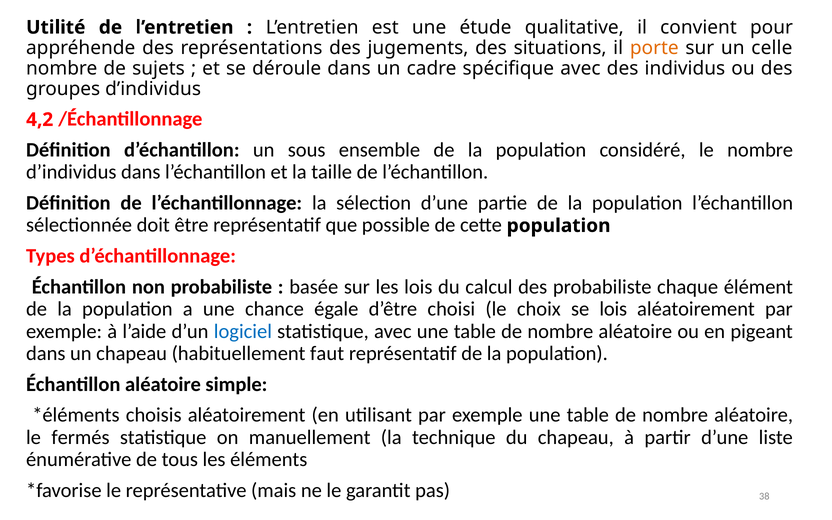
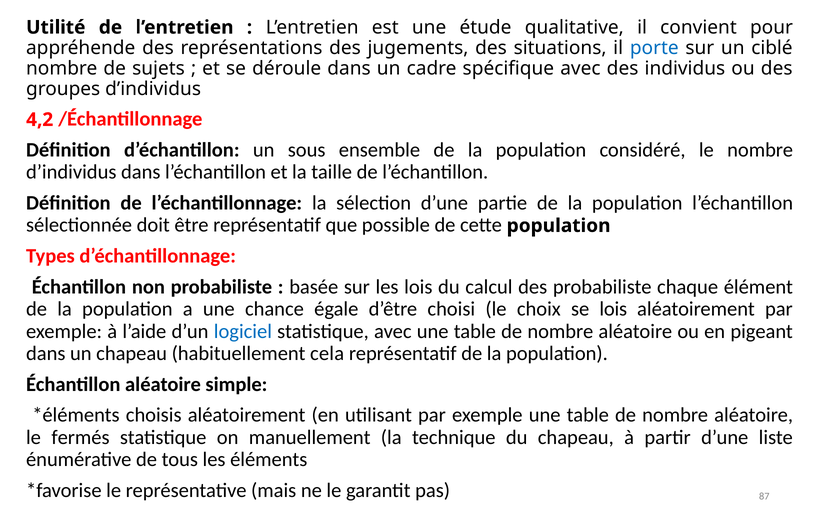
porte colour: orange -> blue (654, 48)
celle: celle -> ciblé (772, 48)
faut: faut -> cela (327, 353)
38: 38 -> 87 (764, 496)
